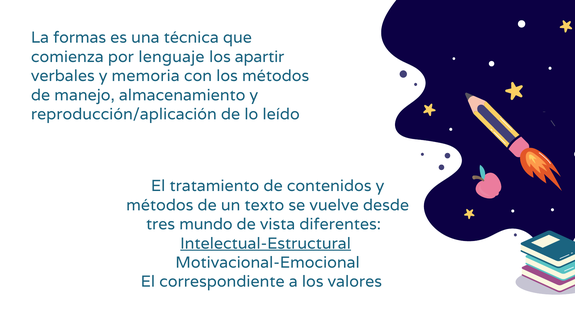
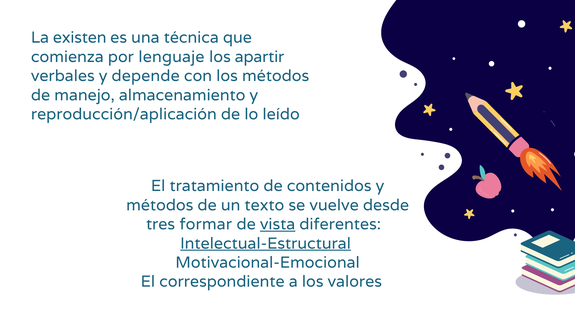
formas: formas -> existen (80, 38)
memoria: memoria -> depende (146, 76)
mundo: mundo -> formar (206, 225)
vista underline: none -> present (278, 225)
